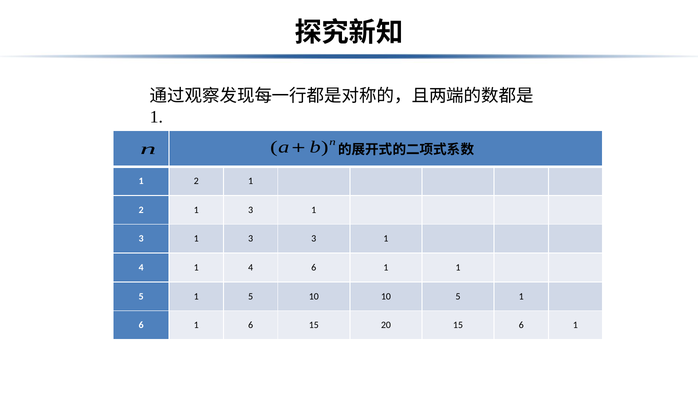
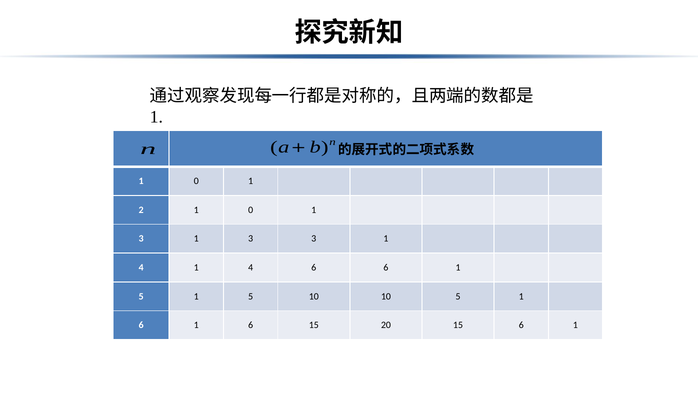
2: 2 -> 0 (196, 181)
2 1 3: 3 -> 0 (251, 210)
4 6 1: 1 -> 6 (386, 267)
